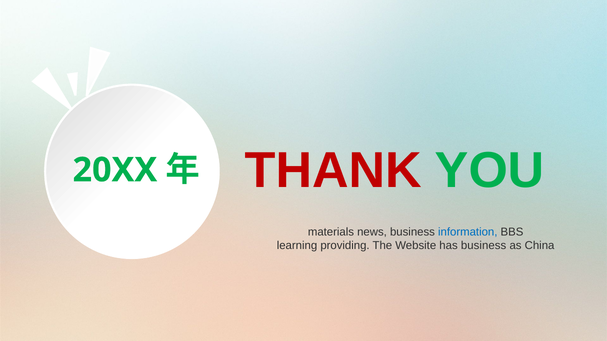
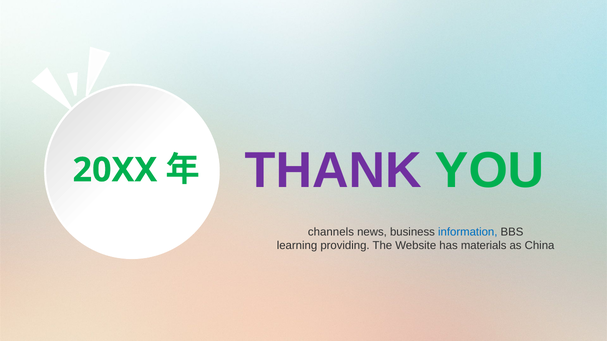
THANK colour: red -> purple (333, 171)
materials: materials -> channels (331, 232)
has business: business -> materials (484, 246)
